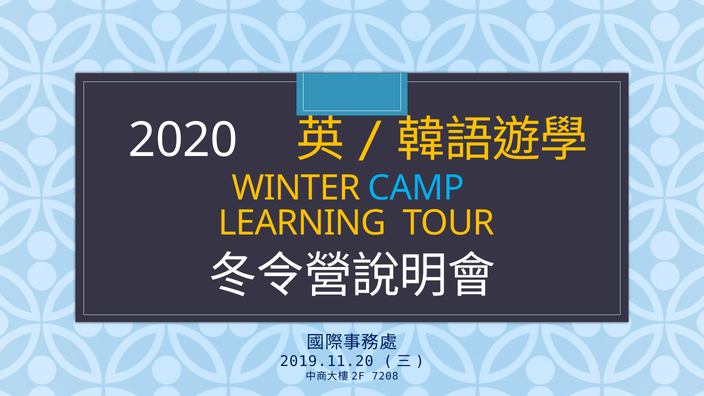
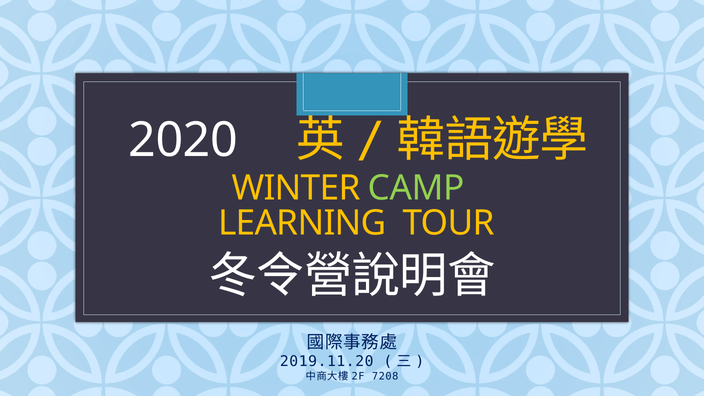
CAMP colour: light blue -> light green (416, 188)
